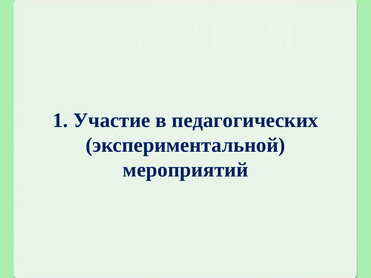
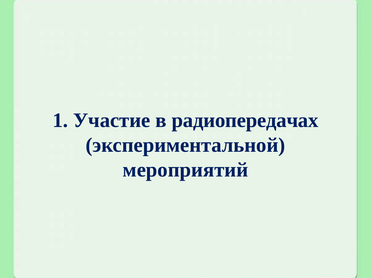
педагогических: педагогических -> радиопередачах (245, 120)
